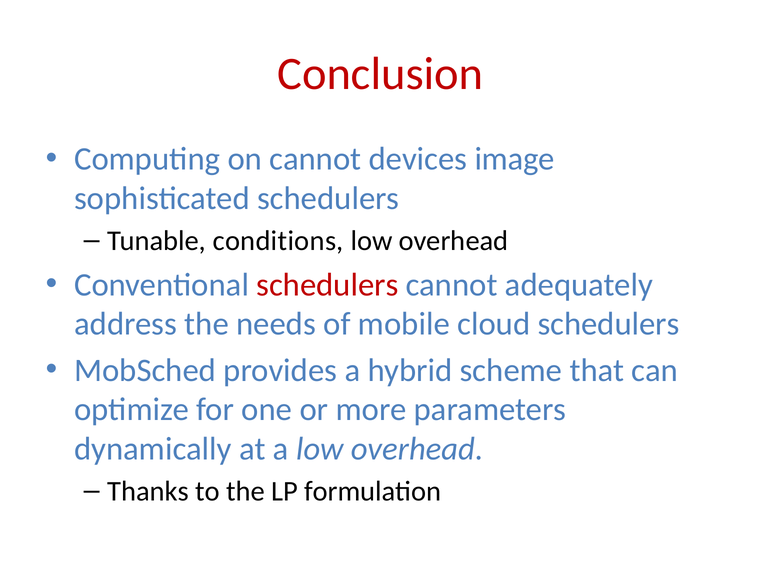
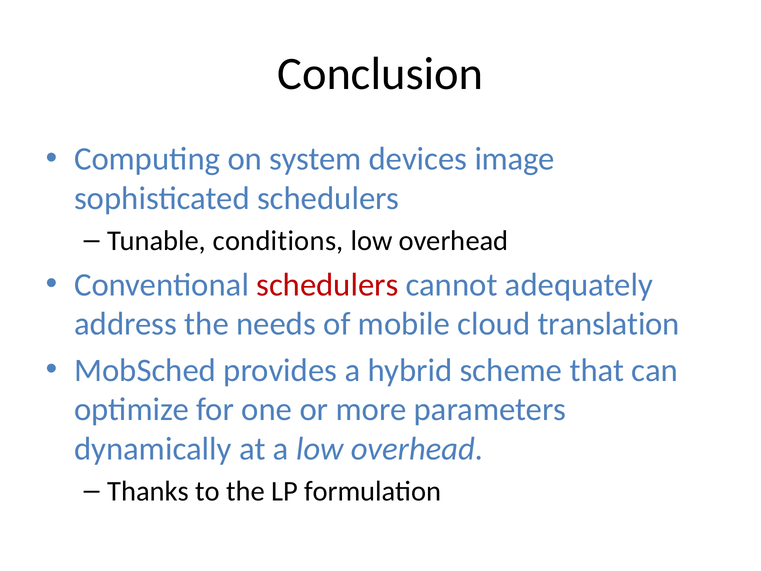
Conclusion colour: red -> black (380, 74)
on cannot: cannot -> system (315, 159)
cloud schedulers: schedulers -> translation (609, 324)
